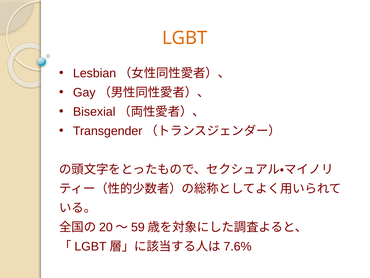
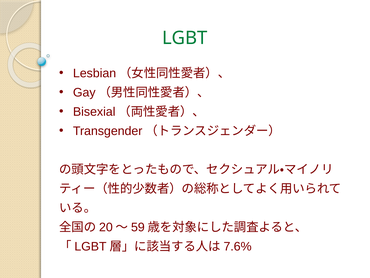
LGBT colour: orange -> green (185, 38)
